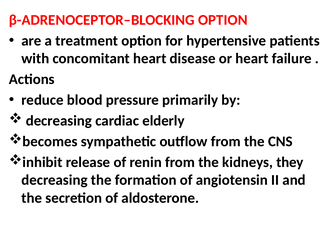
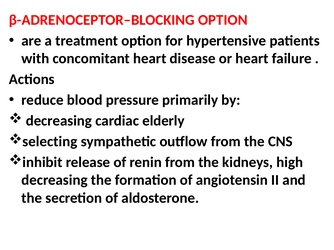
becomes: becomes -> selecting (50, 142)
they: they -> high (290, 163)
